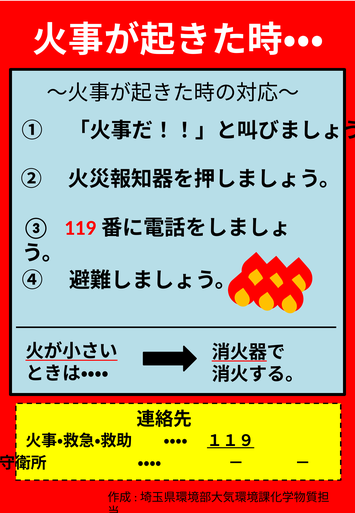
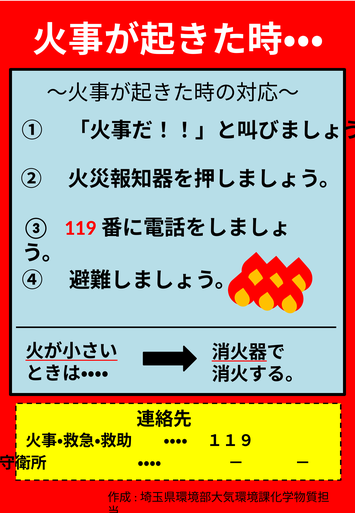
１１９ underline: present -> none (231, 441)
